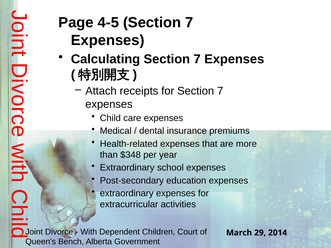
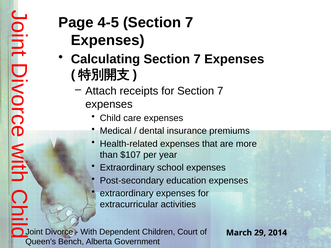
$348: $348 -> $107 (131, 155)
